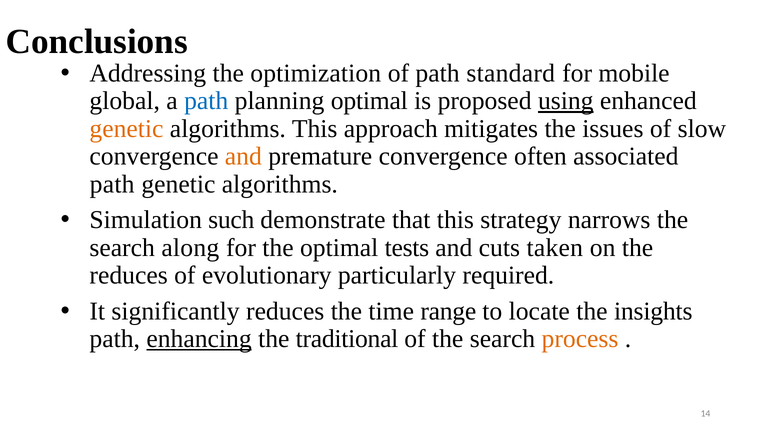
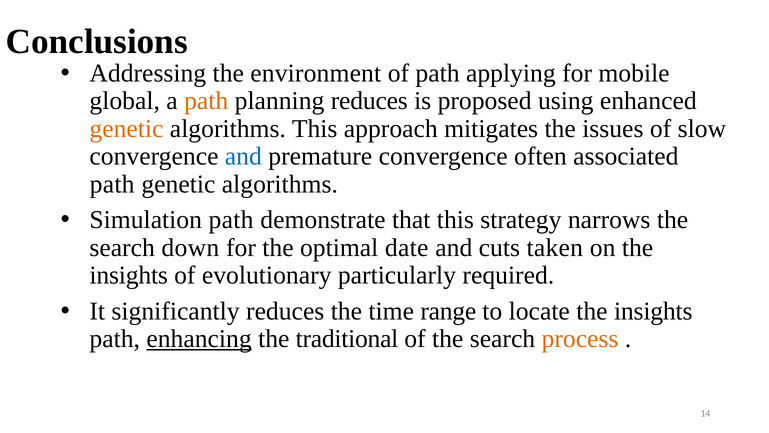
optimization: optimization -> environment (316, 73)
standard: standard -> applying (511, 73)
path colour: blue -> orange (206, 101)
planning optimal: optimal -> reduces (369, 101)
using underline: present -> none (566, 101)
and colour: orange -> blue (243, 156)
Simulation such: such -> path (231, 220)
along: along -> down (190, 247)
tests: tests -> date (407, 247)
reduces: reduces -> insights (129, 275)
